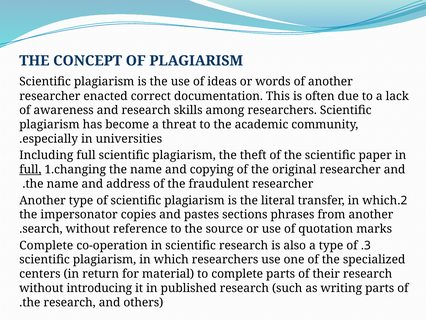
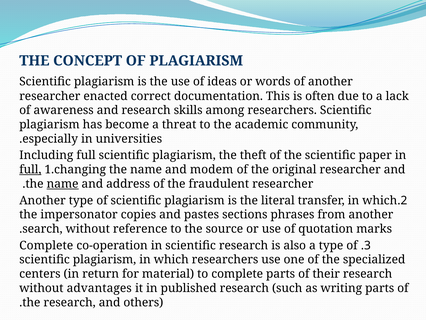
copying: copying -> modem (212, 169)
name underline: none -> present (63, 184)
introducing: introducing -> advantages (99, 288)
